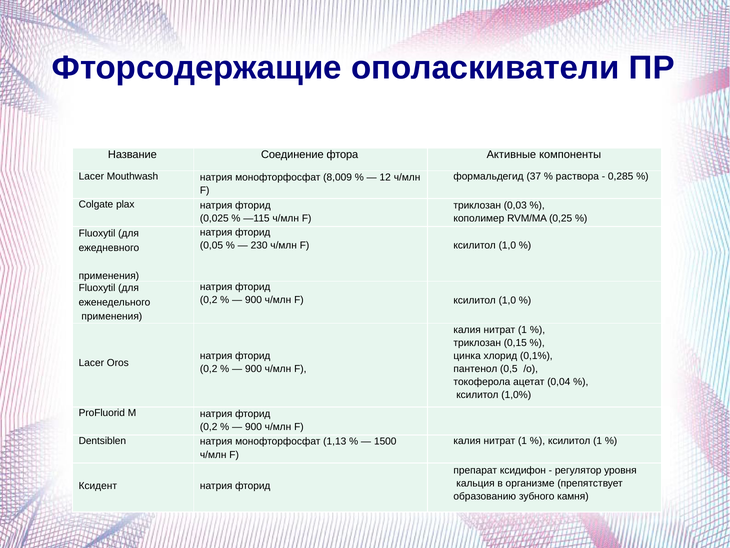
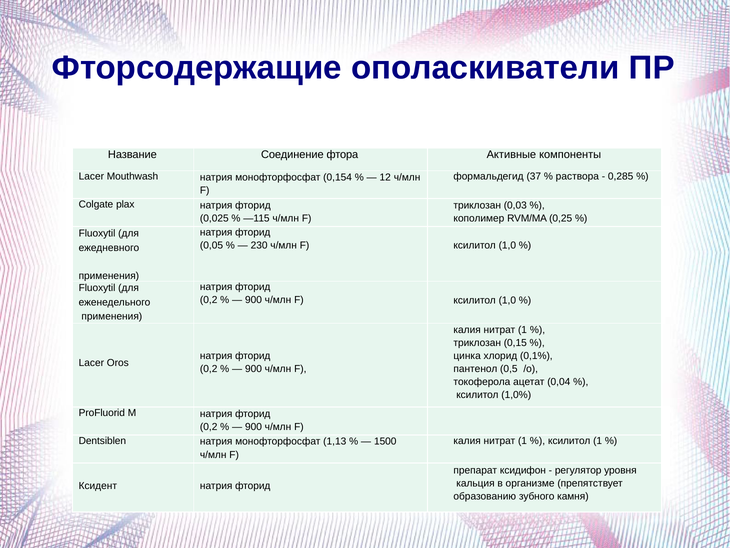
8,009: 8,009 -> 0,154 (338, 177)
